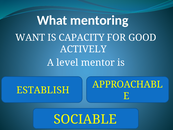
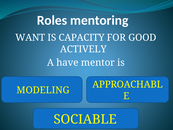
What: What -> Roles (52, 20)
level: level -> have (67, 63)
ESTABLISH: ESTABLISH -> MODELING (43, 90)
